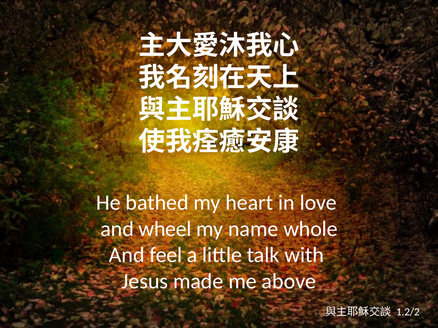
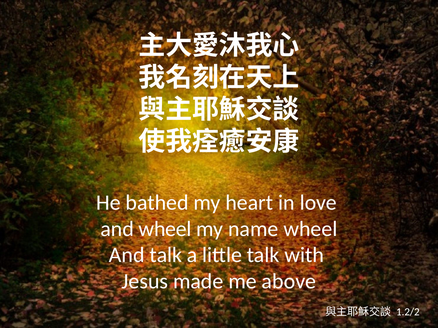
name whole: whole -> wheel (310, 229)
And feel: feel -> talk (166, 255)
